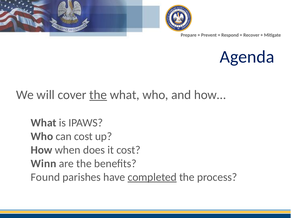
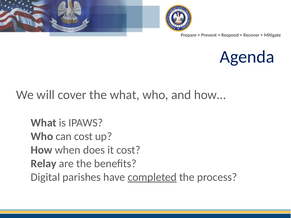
the underline: present -> none (98, 95)
Winn: Winn -> Relay (44, 164)
Found: Found -> Digital (45, 177)
